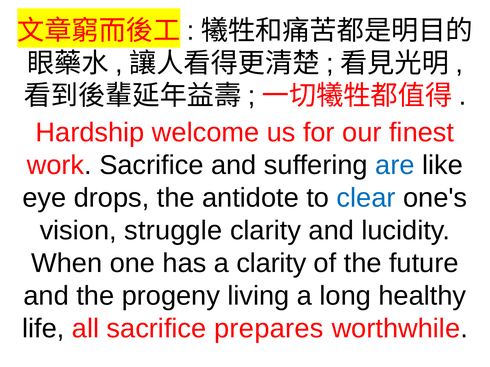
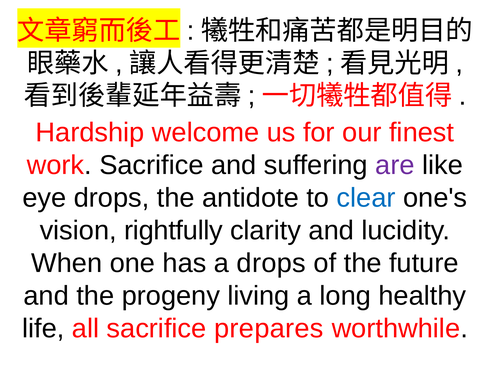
are colour: blue -> purple (395, 166)
struggle: struggle -> rightfully (174, 231)
a clarity: clarity -> drops (271, 264)
